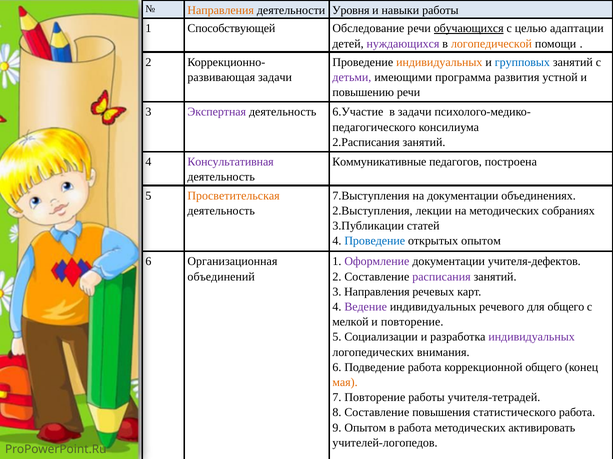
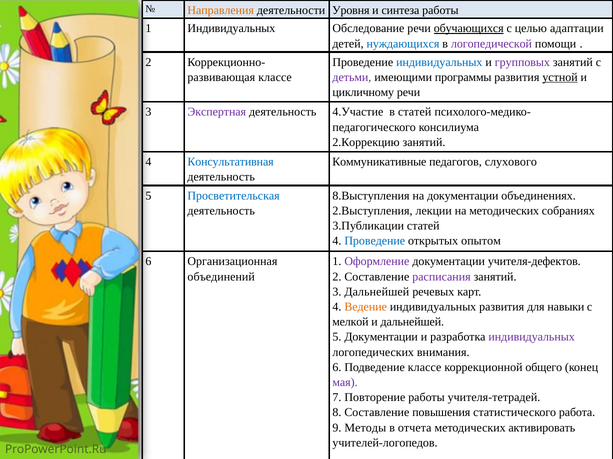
навыки: навыки -> синтеза (400, 10)
1 Способствующей: Способствующей -> Индивидуальных (231, 28)
нуждающихся colour: purple -> blue (403, 44)
логопедической colour: orange -> purple (491, 44)
индивидуальных colour: orange -> blue (439, 62)
групповых colour: blue -> purple (522, 62)
задачи: задачи -> классе (275, 77)
программа: программа -> программы (463, 77)
устной underline: none -> present (560, 77)
повышению: повышению -> цикличному (363, 93)
6.Участие: 6.Участие -> 4.Участие (358, 112)
в задачи: задачи -> статей (415, 112)
2.Расписания: 2.Расписания -> 2.Коррекцию (366, 142)
Консультативная colour: purple -> blue (231, 162)
построена: построена -> слухового (511, 162)
Просветительская colour: orange -> blue (234, 196)
7.Выступления: 7.Выступления -> 8.Выступления (371, 196)
3 Направления: Направления -> Дальнейшей (377, 292)
Ведение colour: purple -> orange (366, 307)
индивидуальных речевого: речевого -> развития (502, 307)
для общего: общего -> навыки (566, 307)
и повторение: повторение -> дальнейшей (412, 322)
5 Социализации: Социализации -> Документации (381, 338)
Подведение работа: работа -> классе (425, 368)
мая colour: orange -> purple (345, 383)
9 Опытом: Опытом -> Методы (365, 428)
в работа: работа -> отчета (415, 428)
